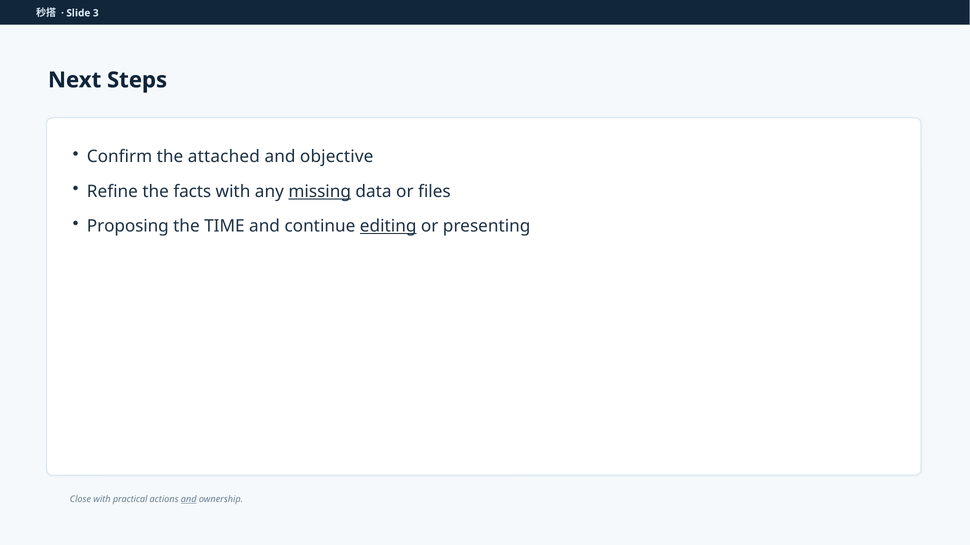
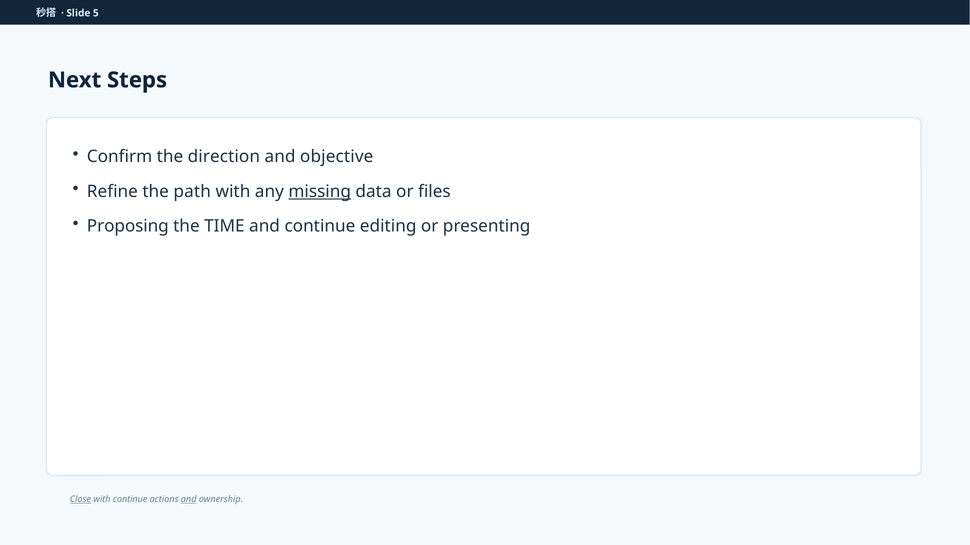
3: 3 -> 5 (96, 13)
attached: attached -> direction (224, 157)
facts: facts -> path (192, 192)
editing underline: present -> none (388, 227)
Close underline: none -> present (80, 500)
with practical: practical -> continue (130, 500)
